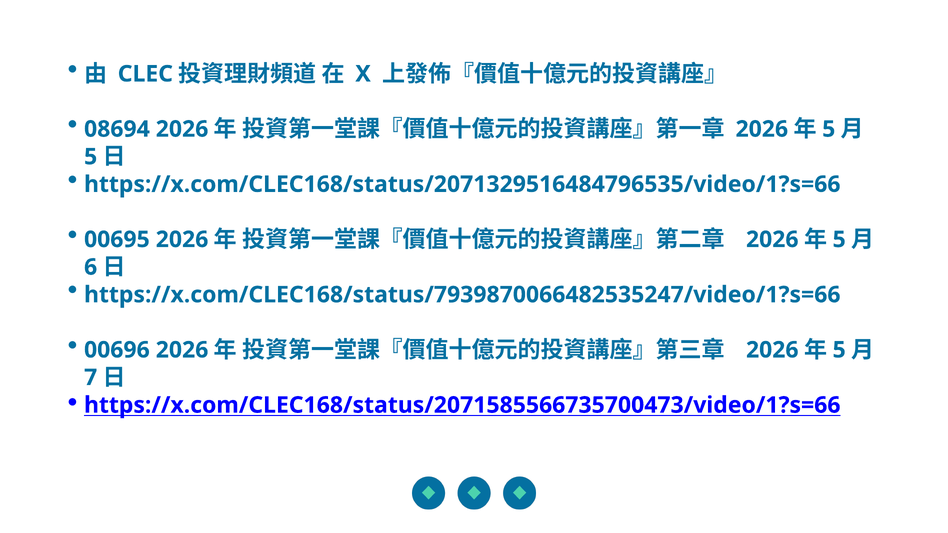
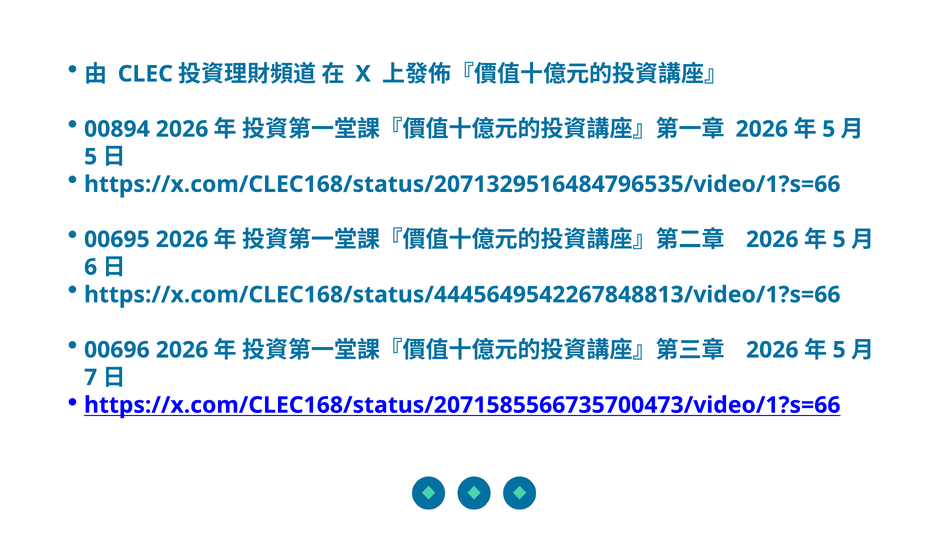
08694: 08694 -> 00894 (117, 129)
https://x.com/CLEC168/status/7939870066482535247/video/1?s=66: https://x.com/CLEC168/status/7939870066482535247/video/1?s=66 -> https://x.com/CLEC168/status/4445649542267848813/video/1?s=66 (462, 295)
